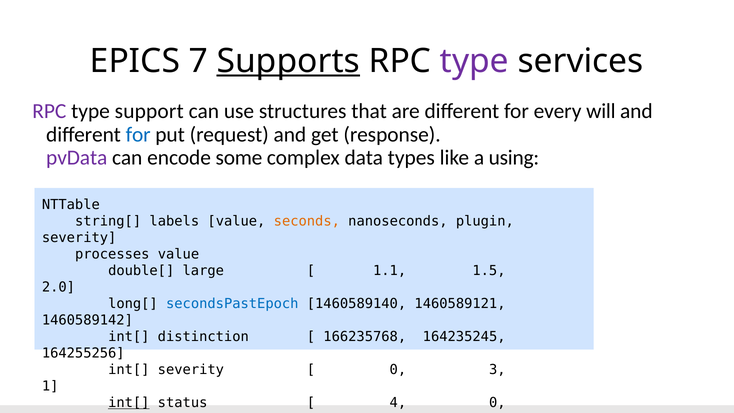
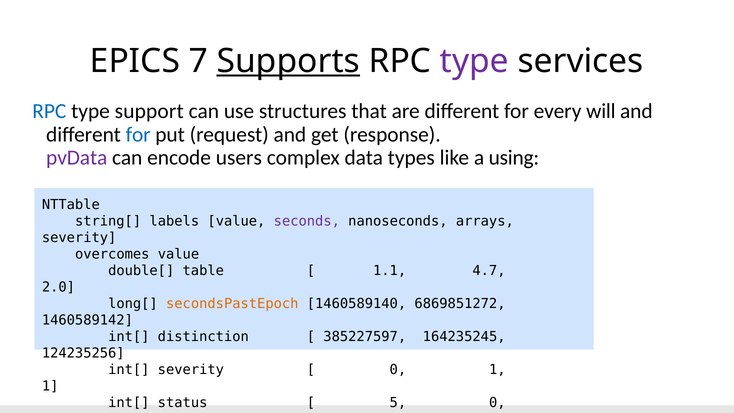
RPC colour: purple -> blue (49, 111)
some: some -> users (239, 158)
seconds colour: orange -> purple (307, 221)
plugin: plugin -> arrays (485, 221)
processes: processes -> overcomes (112, 254)
large: large -> table (203, 271)
1.5: 1.5 -> 4.7 (489, 271)
secondsPastEpoch colour: blue -> orange (232, 304)
1460589121: 1460589121 -> 6869851272 (460, 304)
166235768: 166235768 -> 385227597 (365, 337)
164255256: 164255256 -> 124235256 (83, 353)
3: 3 -> 1 (497, 370)
int[ underline: present -> none (129, 403)
4: 4 -> 5 (398, 403)
